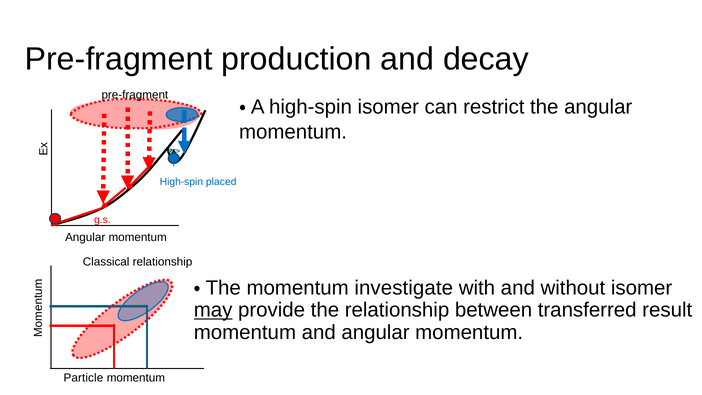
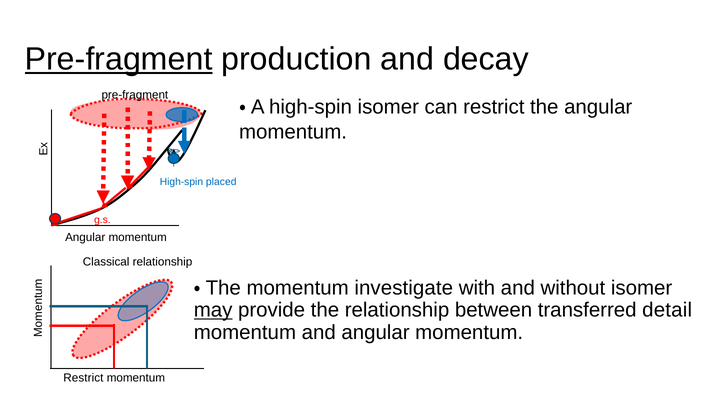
Pre-fragment underline: none -> present (119, 59)
result: result -> detail (667, 310)
Particle: Particle -> Restrict (83, 378)
